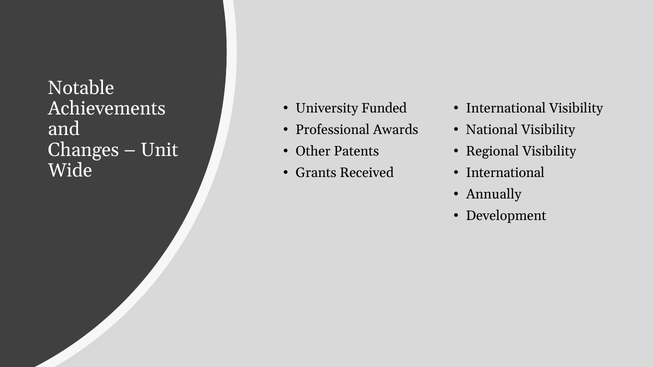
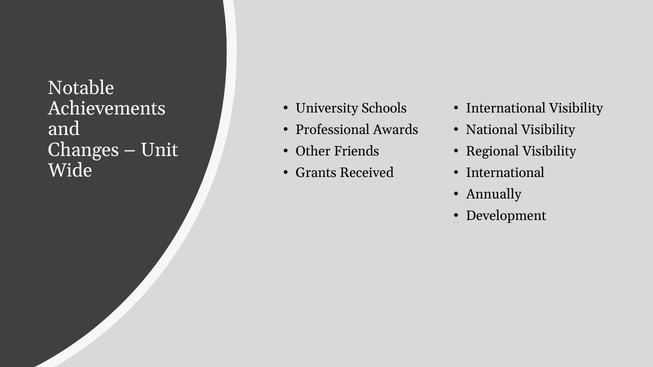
Funded: Funded -> Schools (384, 109)
Patents: Patents -> Friends (357, 152)
